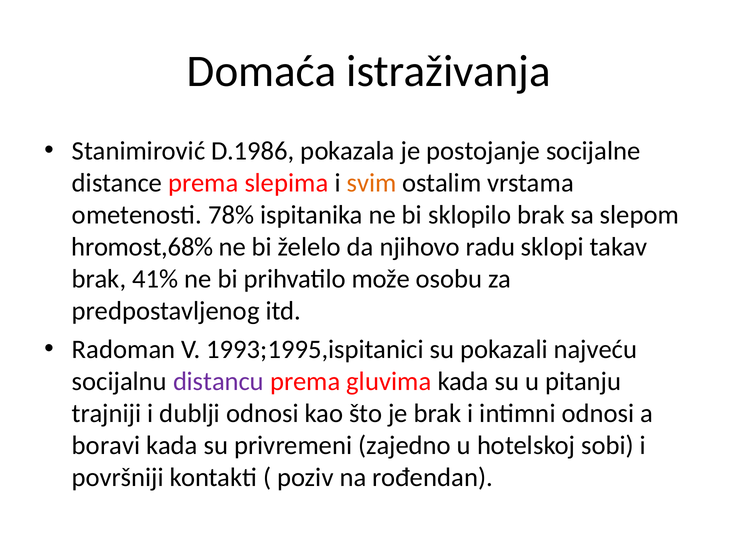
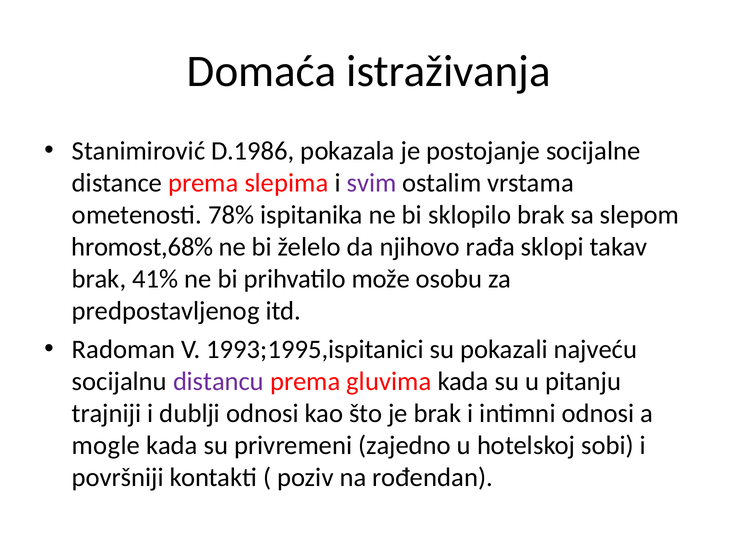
svim colour: orange -> purple (372, 183)
radu: radu -> rađa (490, 247)
boravi: boravi -> mogle (106, 445)
